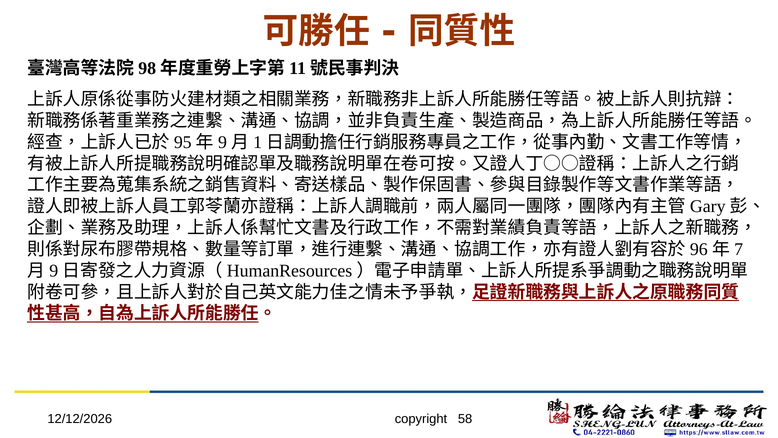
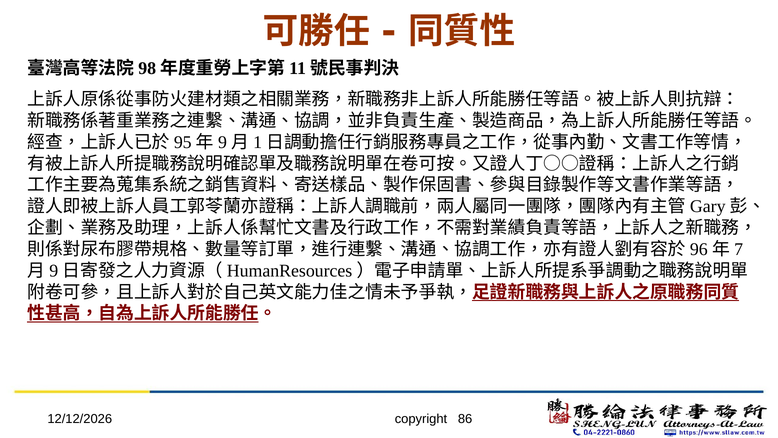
58: 58 -> 86 (465, 419)
